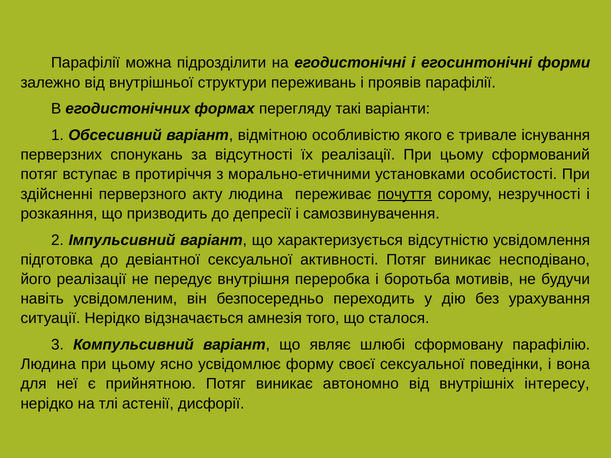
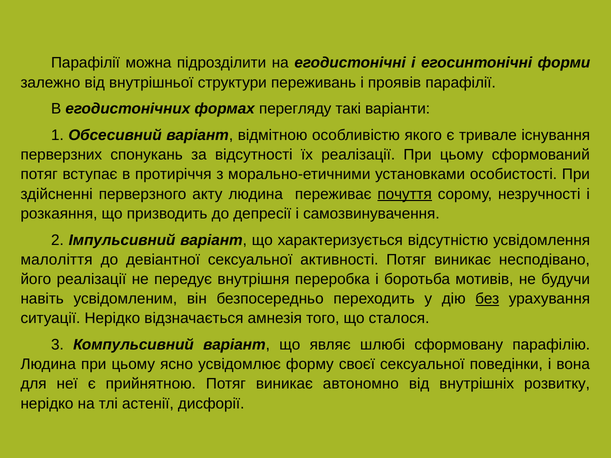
підготовка: підготовка -> малоліття (57, 260)
без underline: none -> present (487, 299)
інтересу: інтересу -> розвитку (557, 384)
